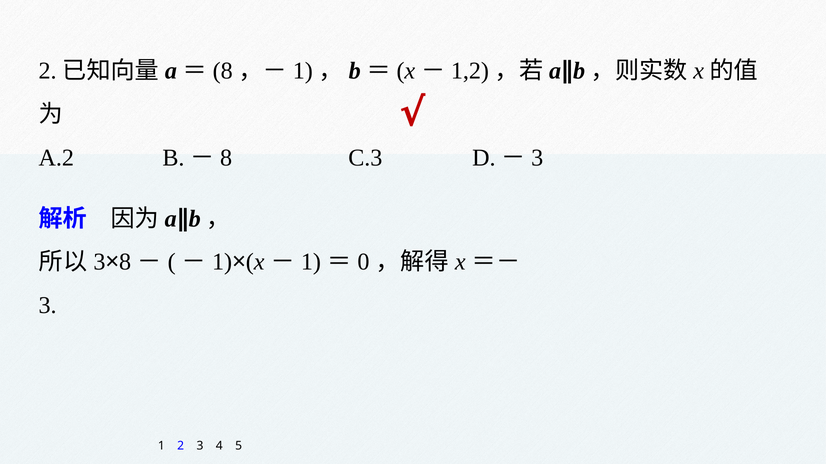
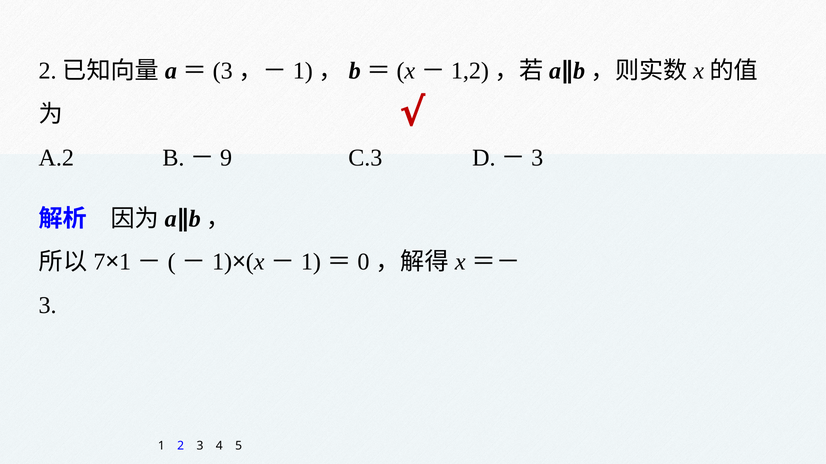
8: 8 -> 3 (223, 71)
8: 8 -> 9 (226, 158)
3: 3 -> 7 (99, 262)
8: 8 -> 1 (125, 262)
